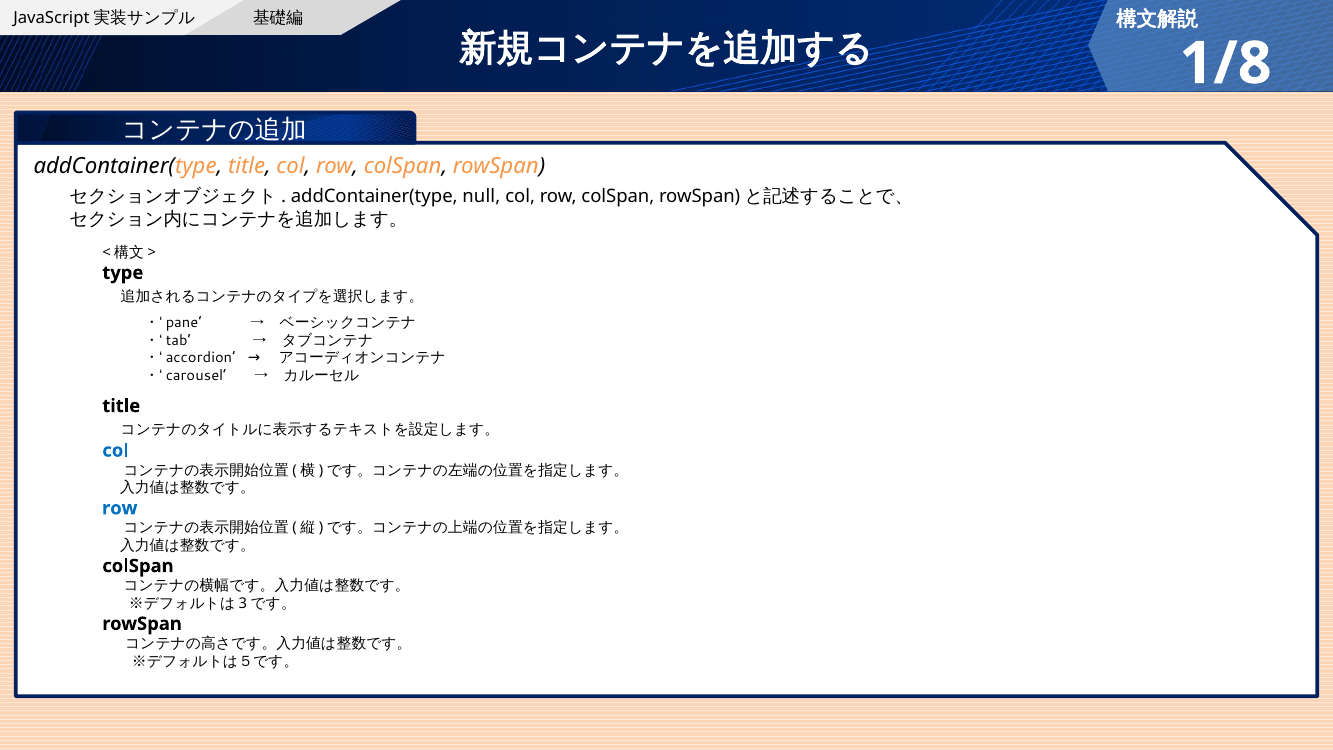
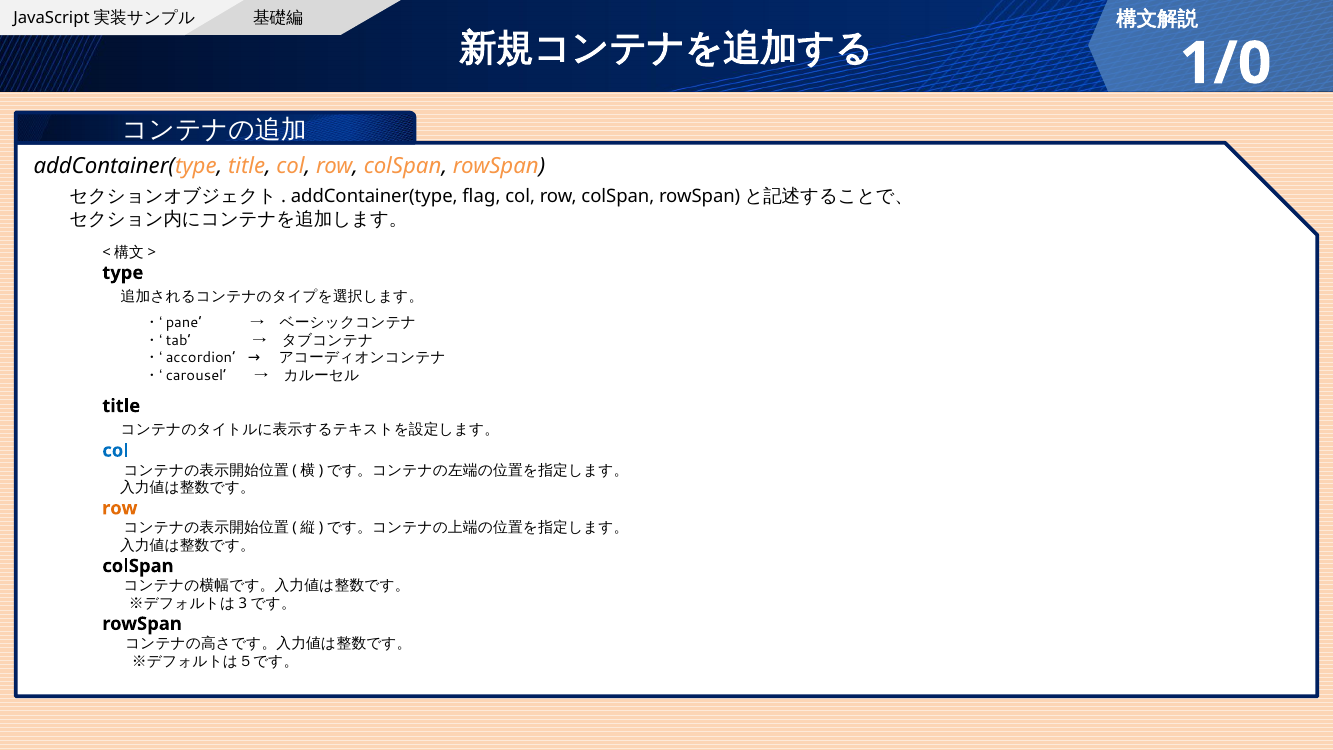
1/8: 1/8 -> 1/0 (1226, 64)
null: null -> flag (481, 197)
row colour: blue -> orange (120, 508)
